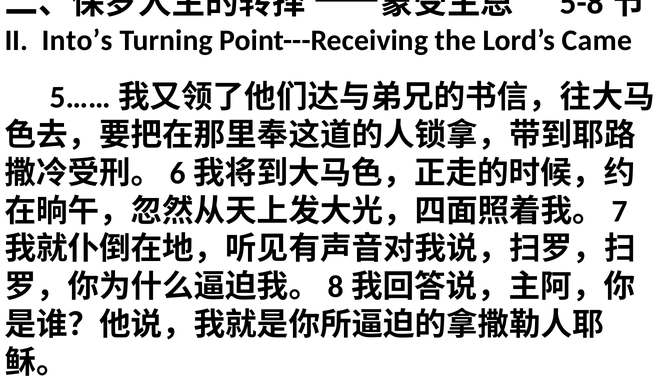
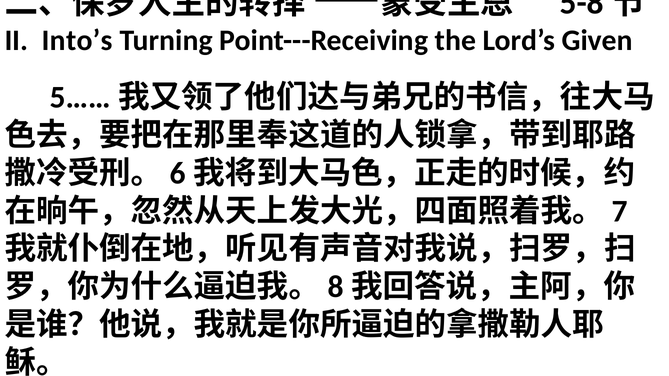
Came: Came -> Given (597, 41)
